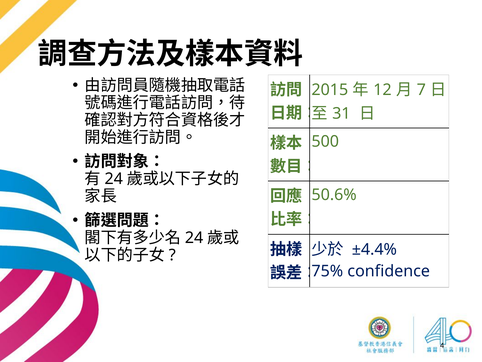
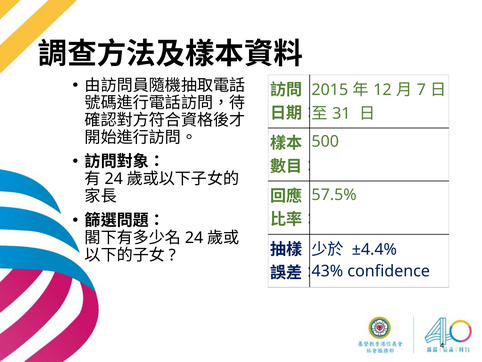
50.6%: 50.6% -> 57.5% (334, 195)
75%: 75% -> 43% (327, 271)
